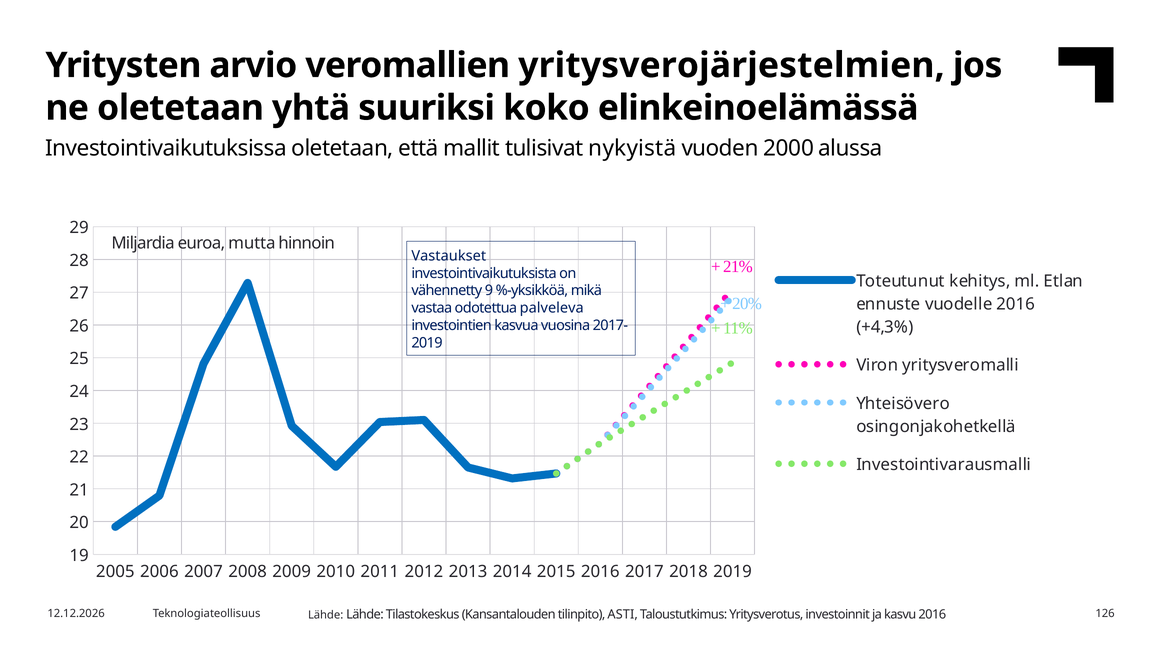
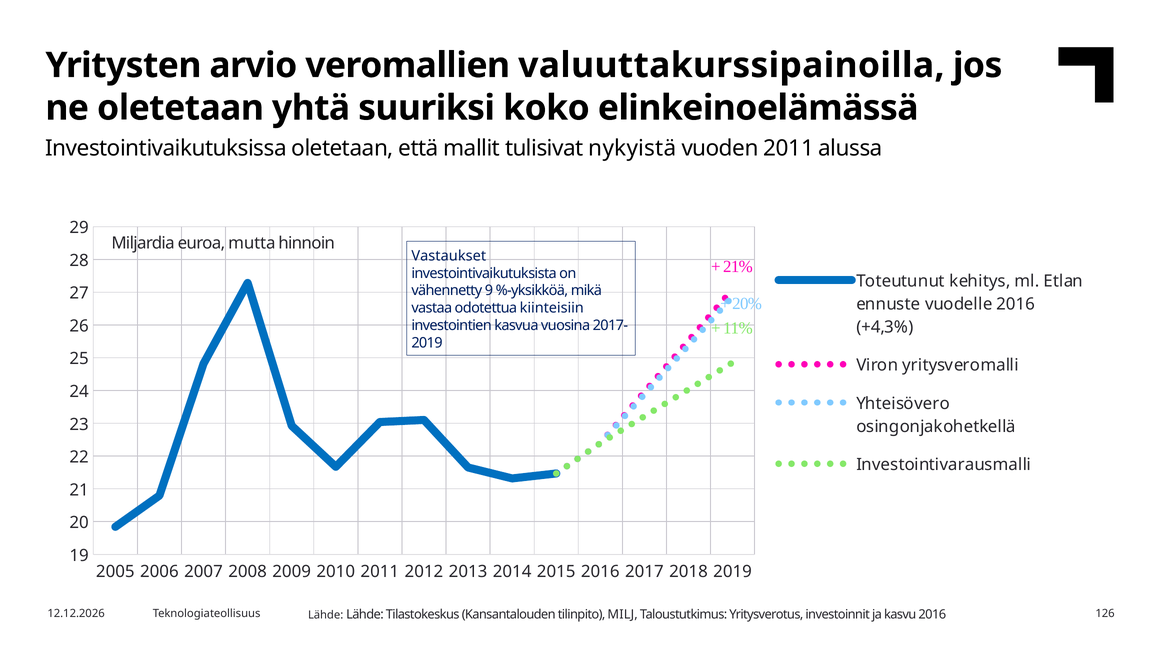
yritysverojärjestelmien: yritysverojärjestelmien -> valuuttakurssipainoilla (731, 65)
vuoden 2000: 2000 -> 2011 (789, 148)
palveleva: palveleva -> kiinteisiin (552, 308)
ASTI: ASTI -> MILJ (623, 615)
